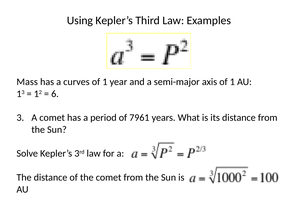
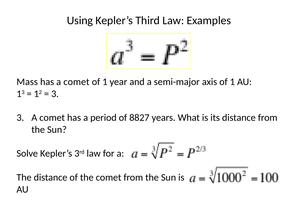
has a curves: curves -> comet (76, 82)
6: 6 -> 3 (55, 94)
7961: 7961 -> 8827 (139, 117)
